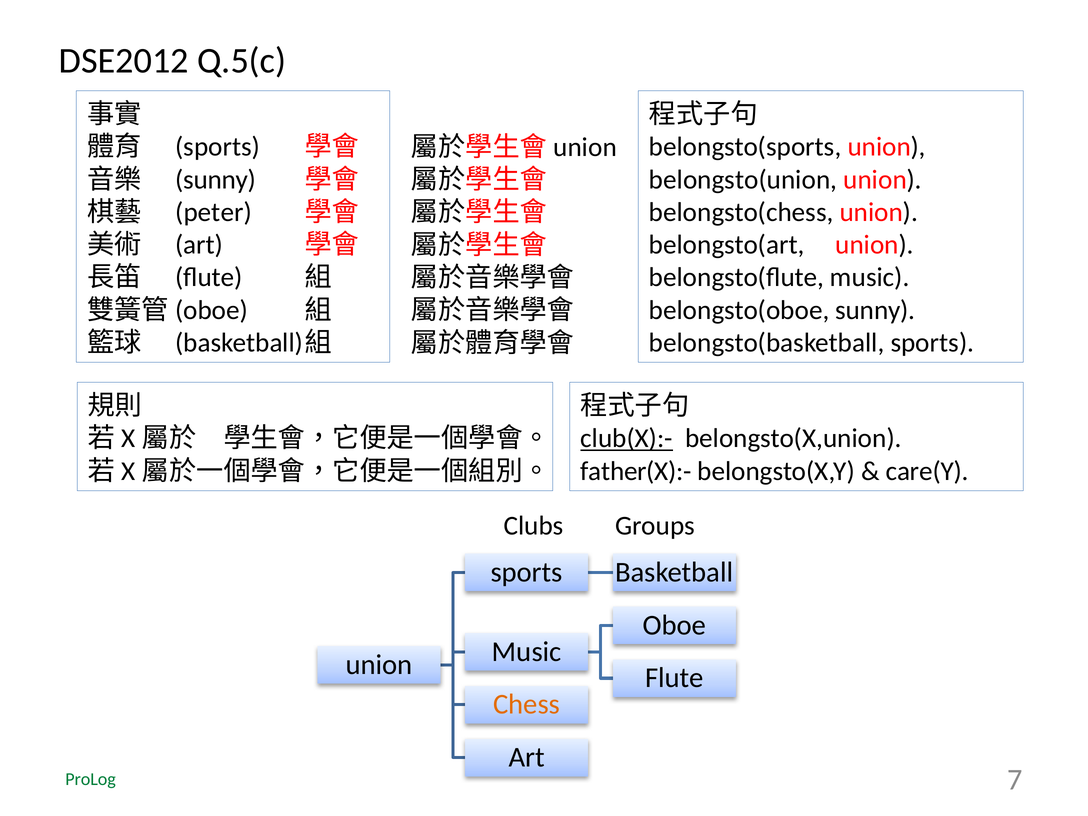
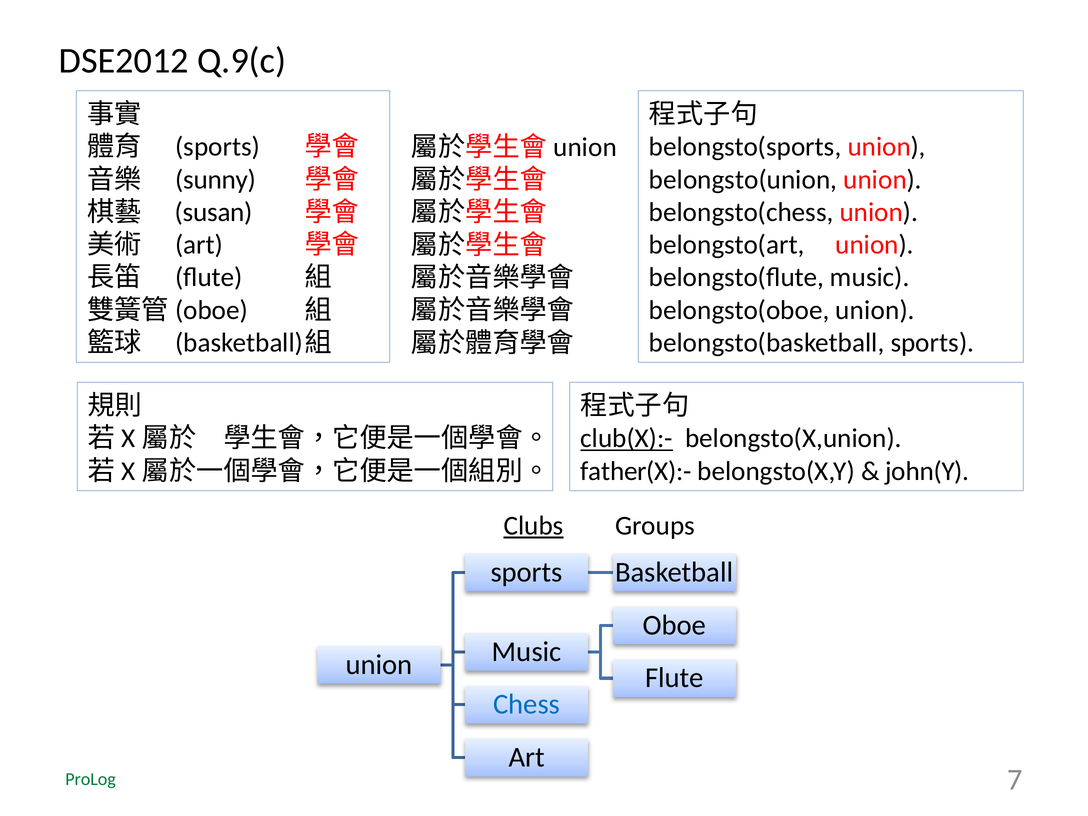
Q.5(c: Q.5(c -> Q.9(c (242, 61)
peter: peter -> susan (214, 212)
belongsto(oboe sunny: sunny -> union (875, 310)
care(Y: care(Y -> john(Y (927, 471)
Clubs underline: none -> present (534, 526)
Chess colour: orange -> blue (527, 704)
